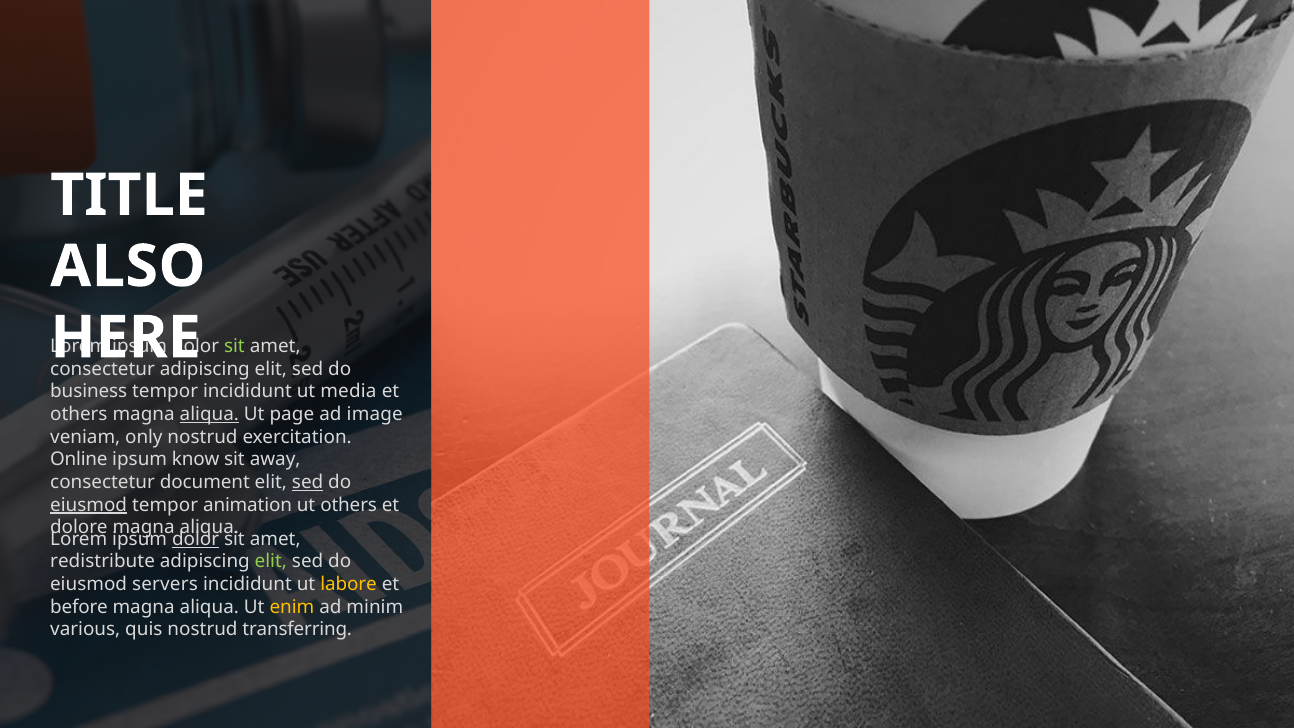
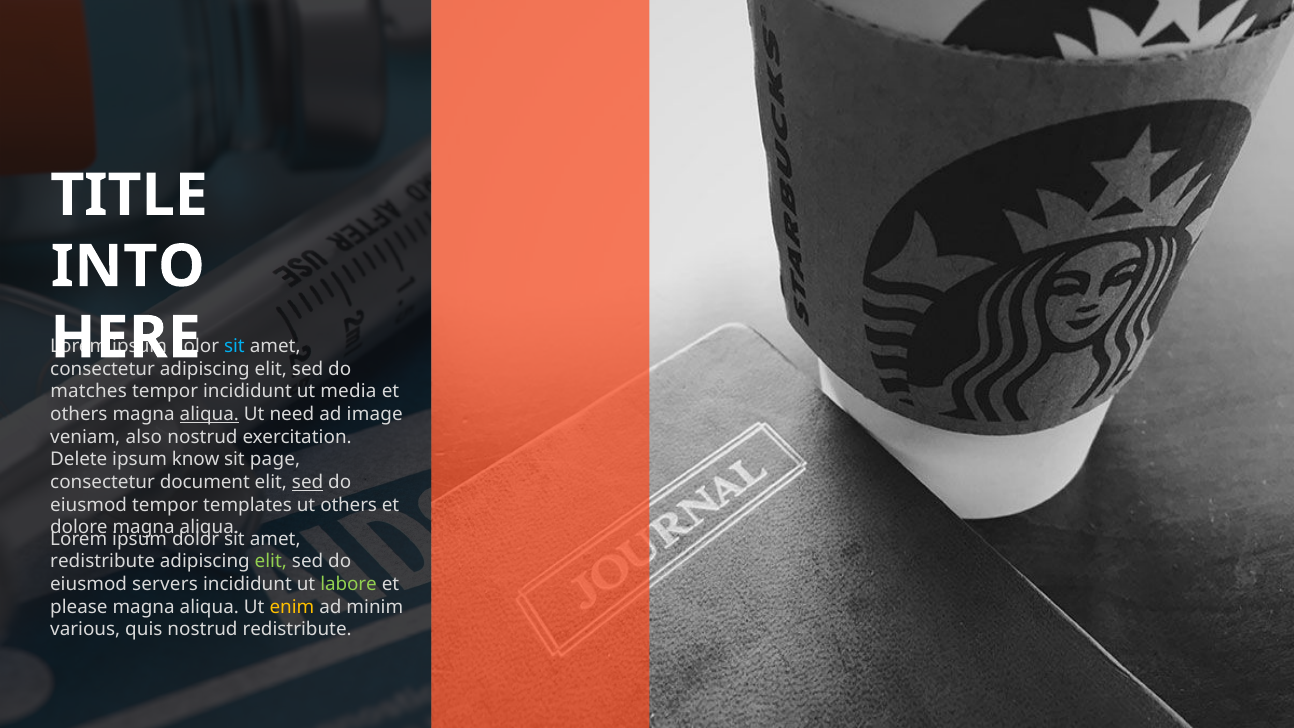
ALSO: ALSO -> INTO (128, 266)
sit colour: light green -> light blue (234, 346)
business: business -> matches (89, 391)
page: page -> need (292, 414)
only: only -> also (144, 437)
Online: Online -> Delete (79, 459)
away: away -> page (275, 459)
eiusmod underline: present -> none (89, 505)
animation: animation -> templates (247, 505)
dolor underline: present -> none (196, 539)
labore colour: yellow -> light green (349, 584)
before: before -> please (79, 607)
nostrud transferring: transferring -> redistribute (297, 629)
